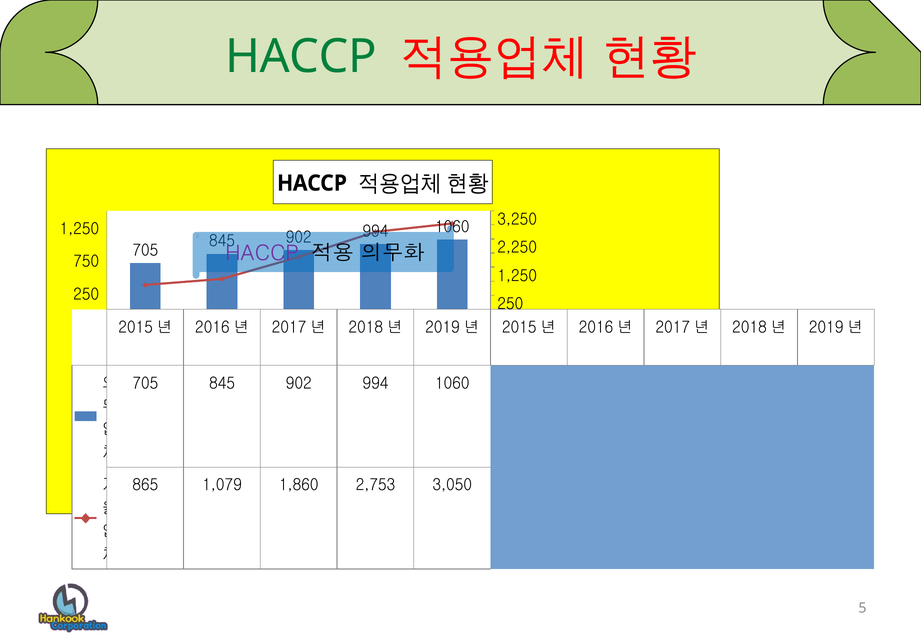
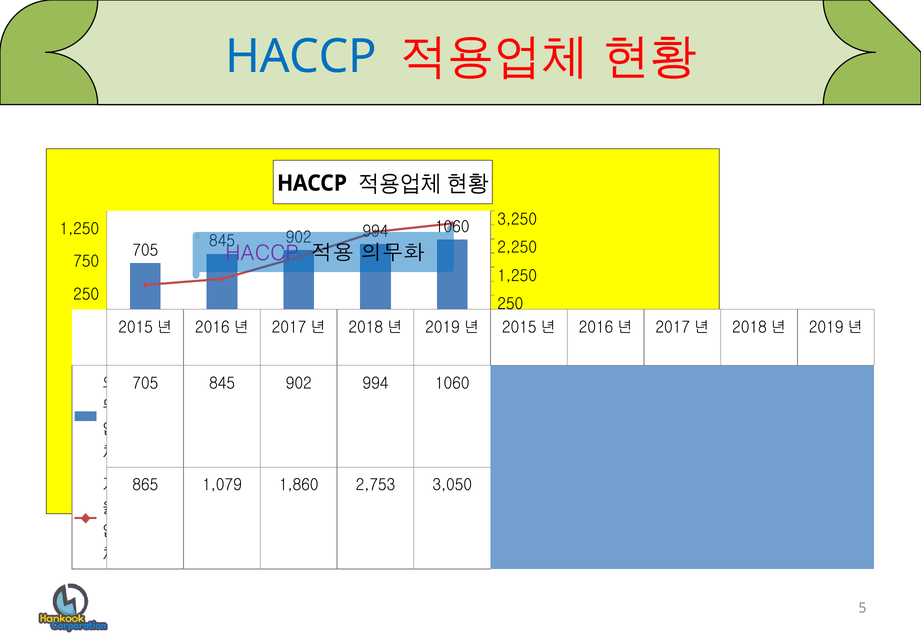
HACCP colour: green -> blue (301, 56)
